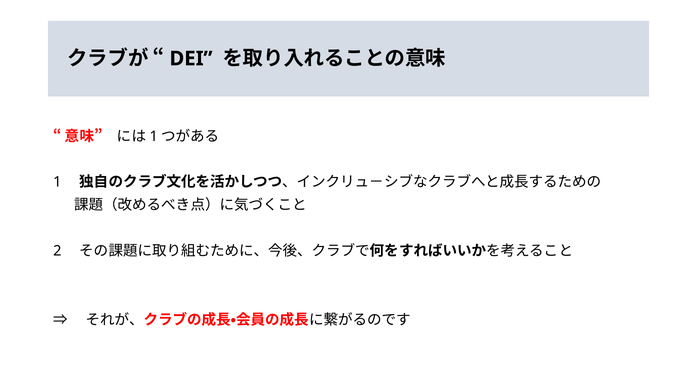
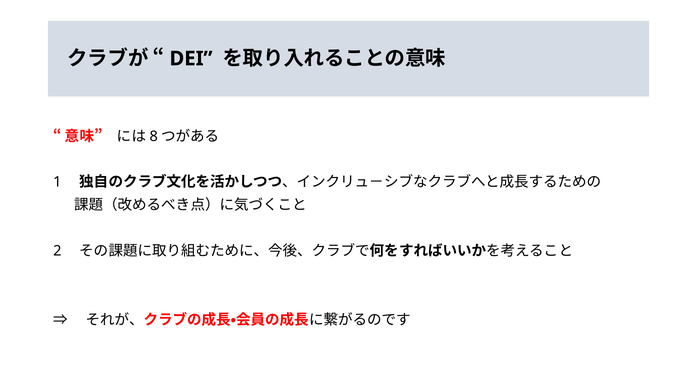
1: 1 -> 8 (154, 136)
